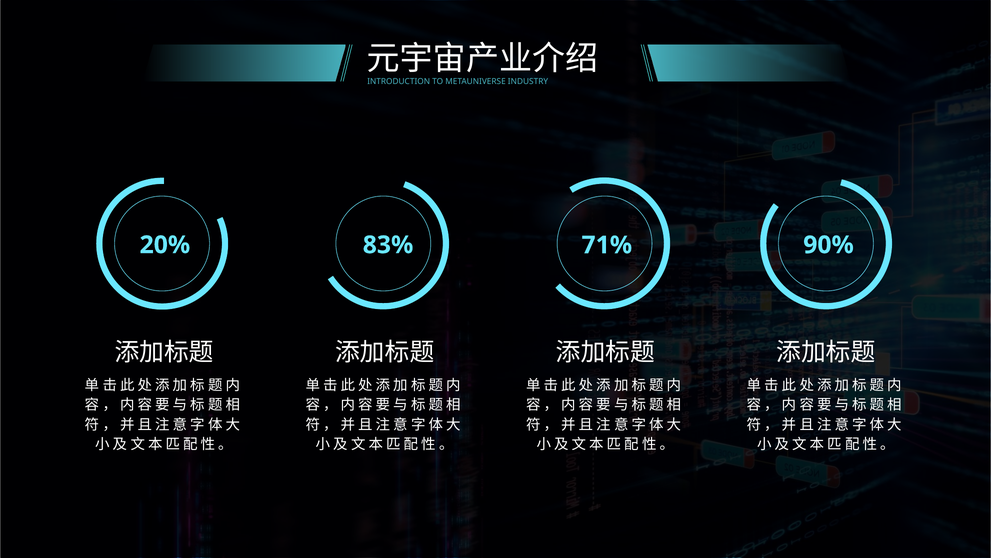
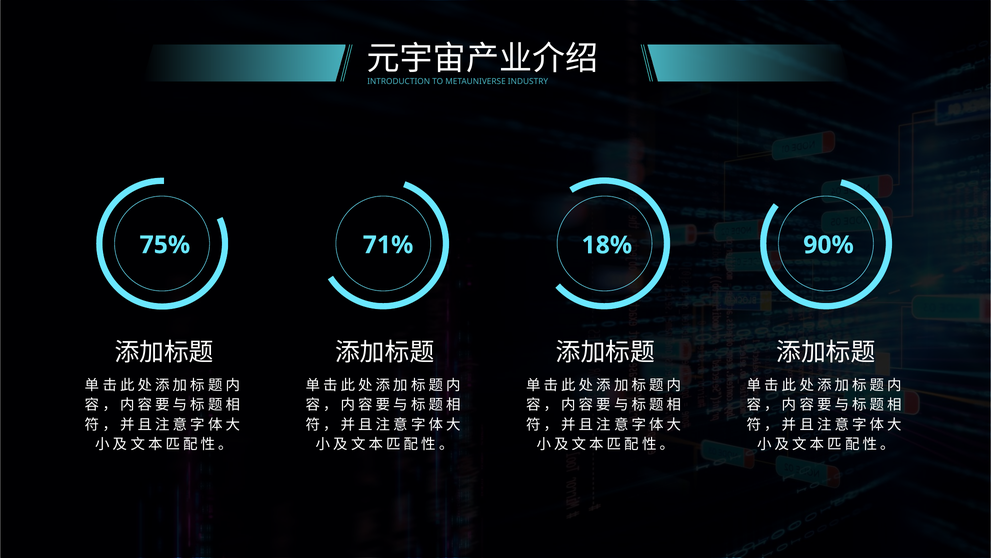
20%: 20% -> 75% (165, 245)
83%: 83% -> 71% (388, 245)
71%: 71% -> 18% (607, 245)
